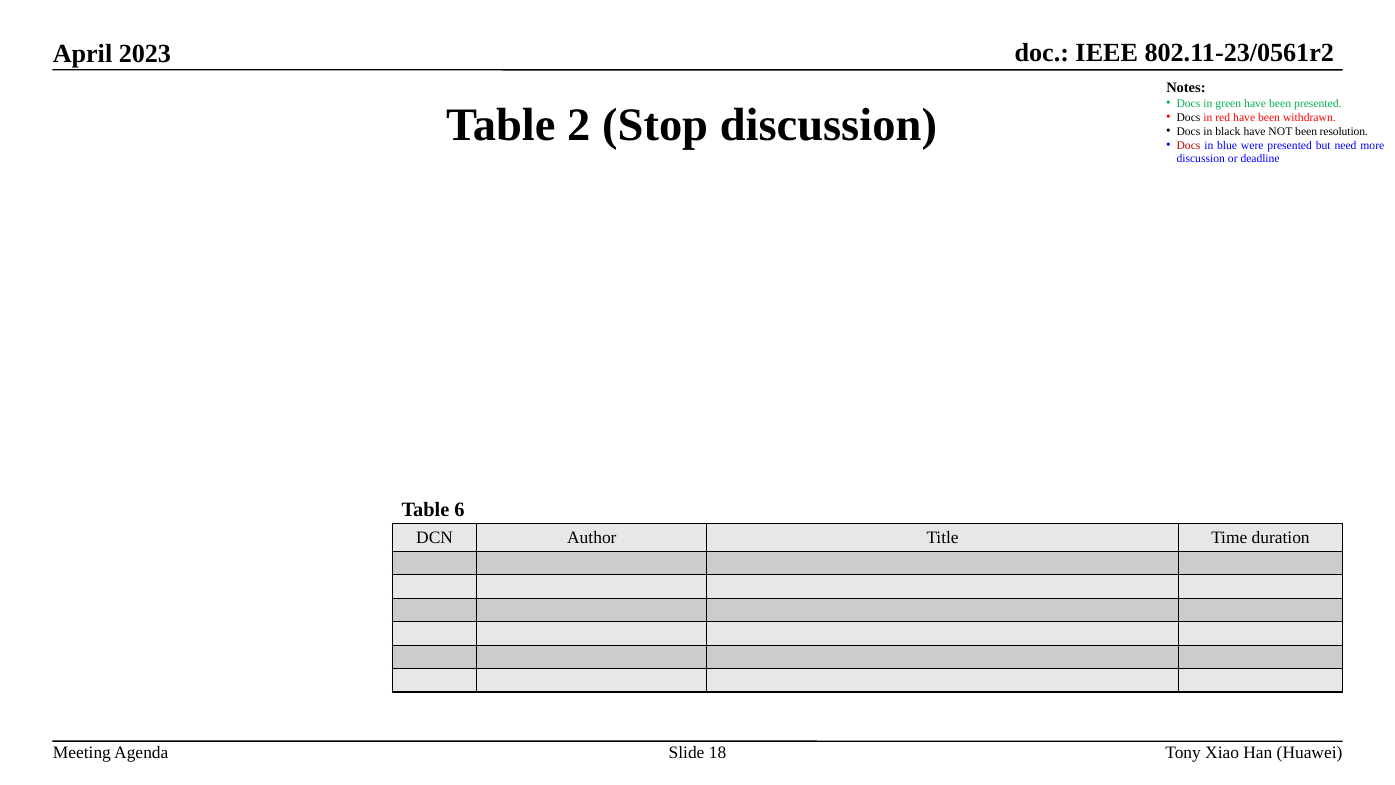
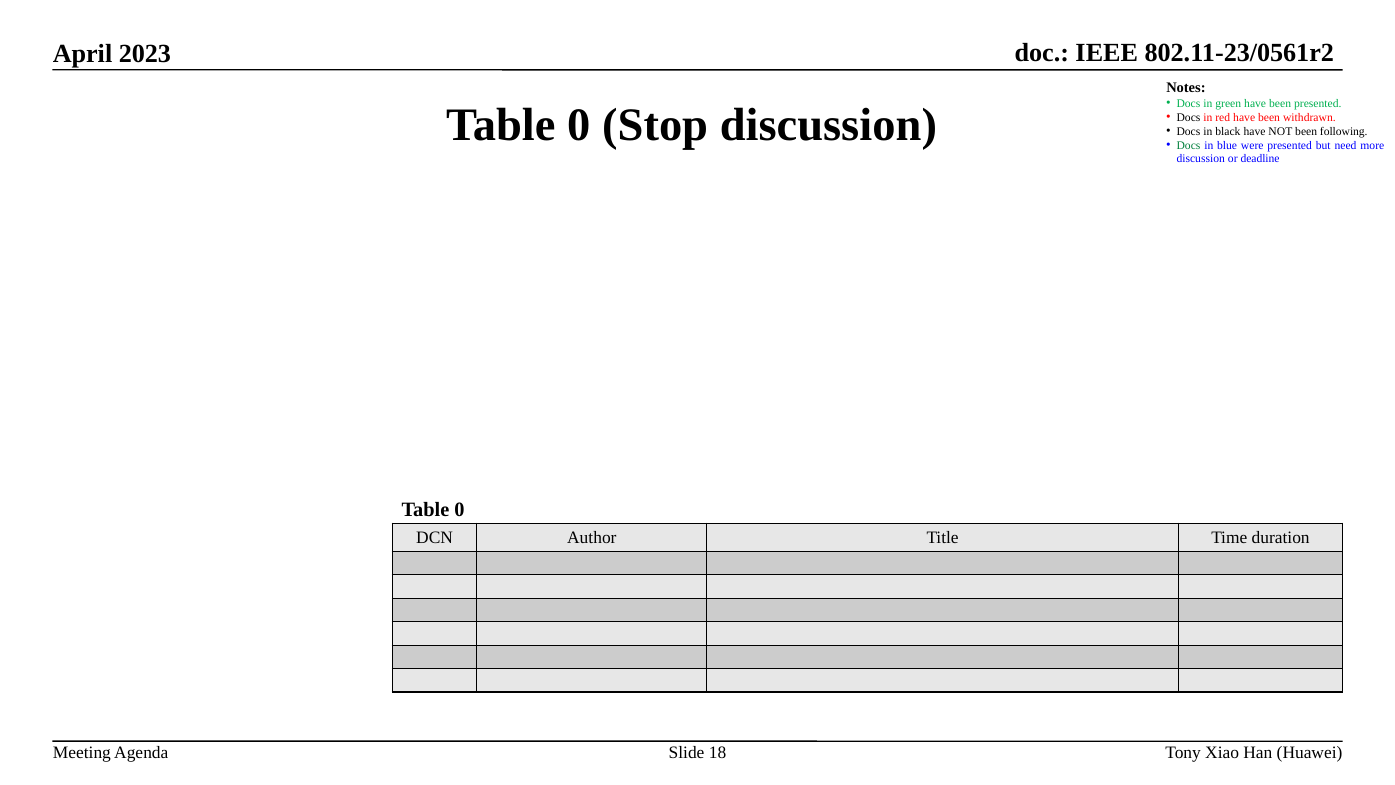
2: 2 -> 0 (579, 125)
resolution: resolution -> following (1344, 131)
Docs colour: red -> green (1189, 145)
6: 6 -> 0 (460, 510)
